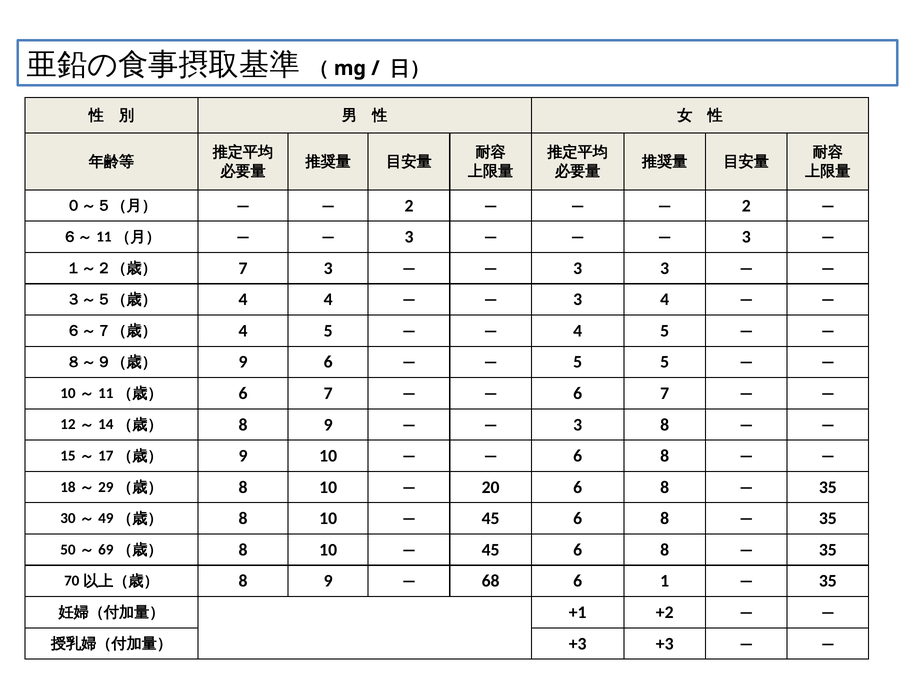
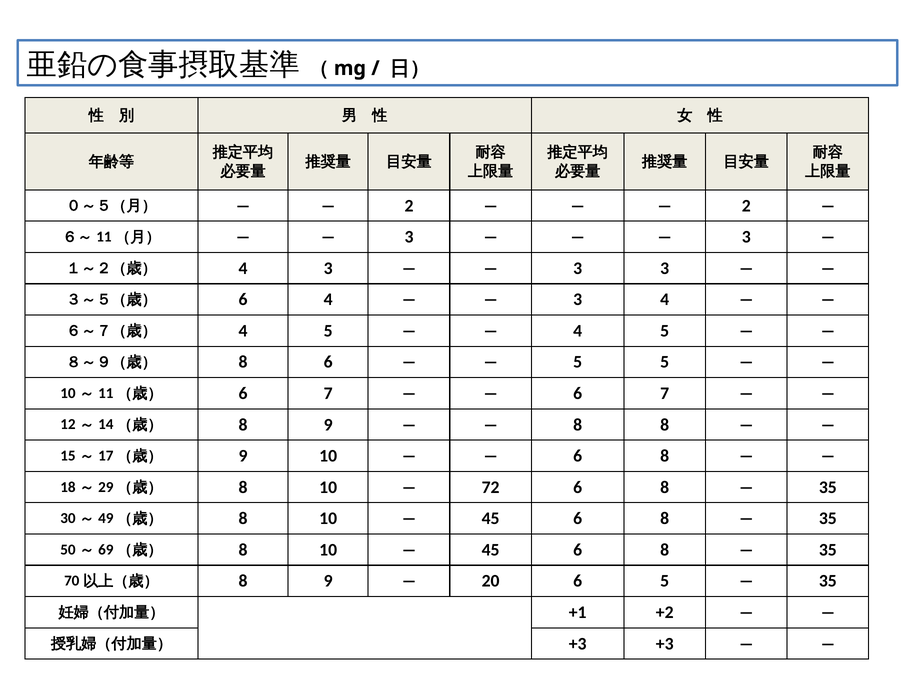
7: 7 -> 4 (243, 268)
4: 4 -> 6 (243, 300)
9: 9 -> 8 (243, 362)
3: 3 -> 8 (578, 425)
20: 20 -> 72 (491, 487)
68: 68 -> 20 (491, 581)
6 1: 1 -> 5 (665, 581)
